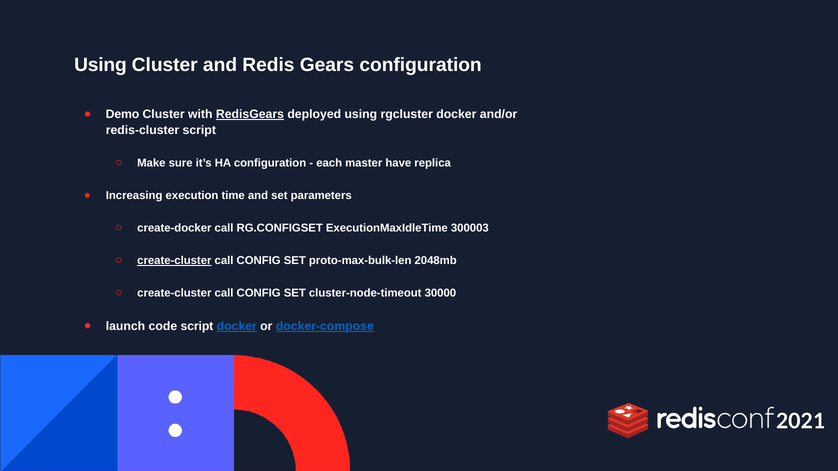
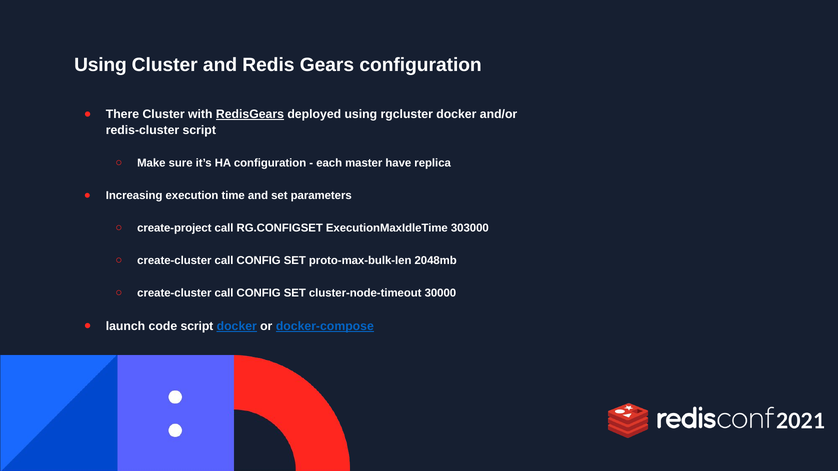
Demo: Demo -> There (122, 114)
create-docker: create-docker -> create-project (174, 228)
300003: 300003 -> 303000 (470, 228)
create-cluster underline: present -> none (174, 261)
